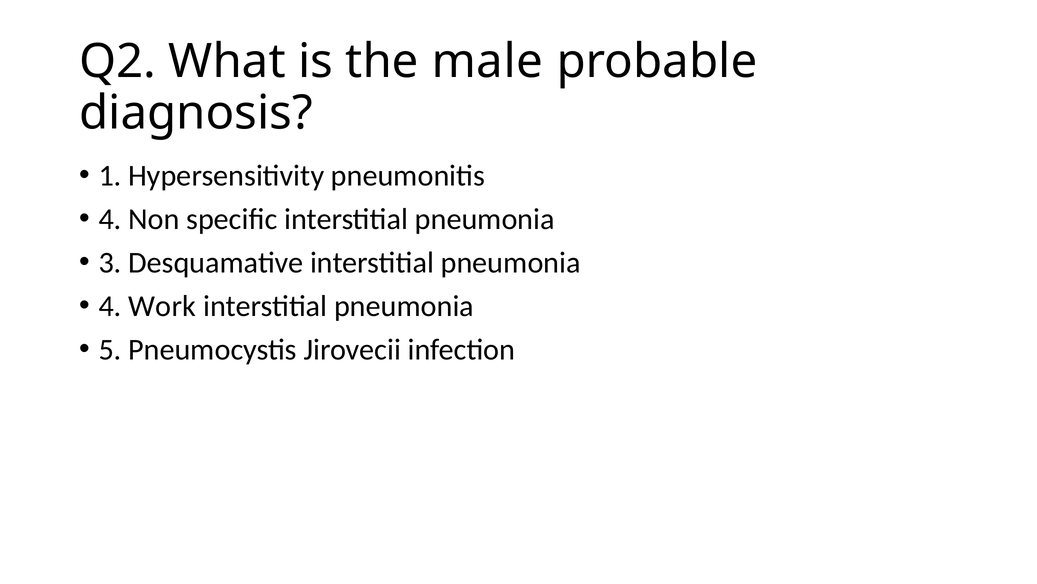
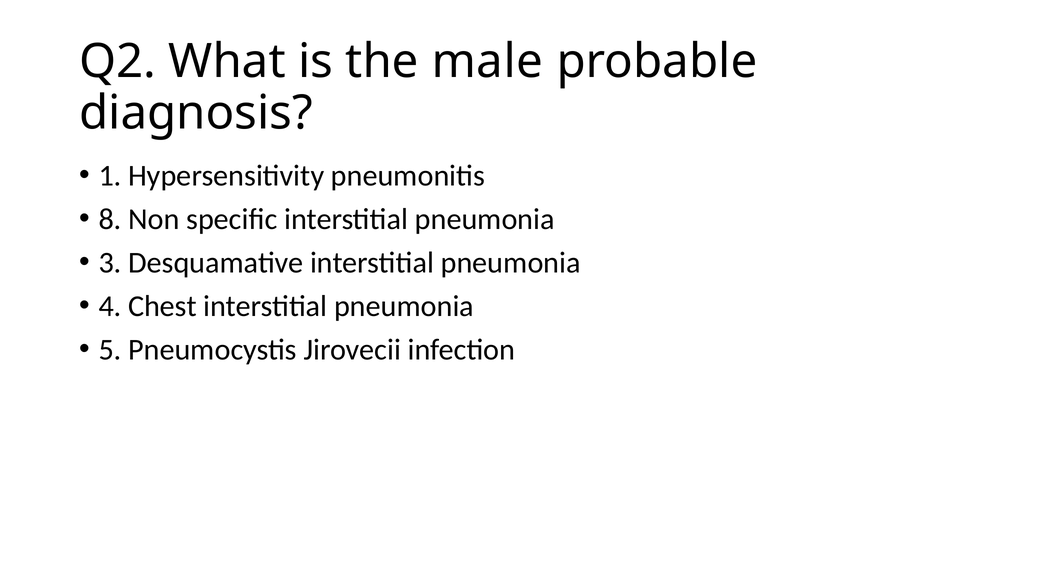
4: 4 -> 8 (110, 219)
Work: Work -> Chest (162, 306)
